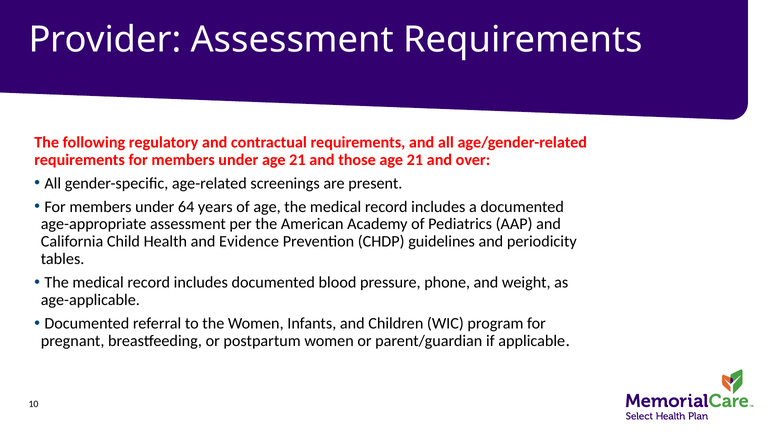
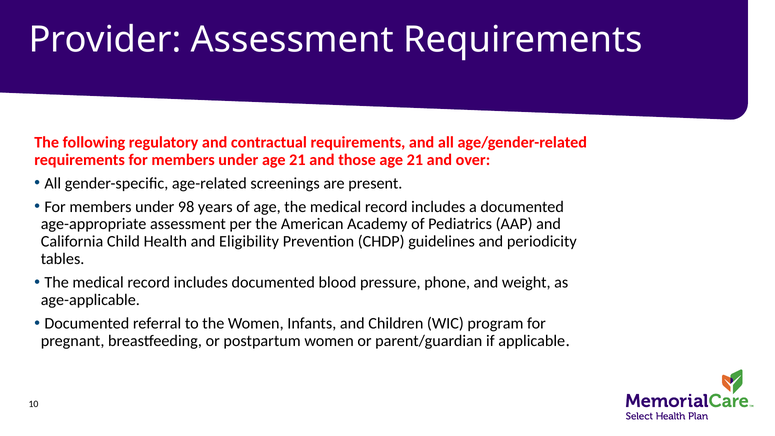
64: 64 -> 98 (186, 207)
Evidence: Evidence -> Eligibility (249, 242)
